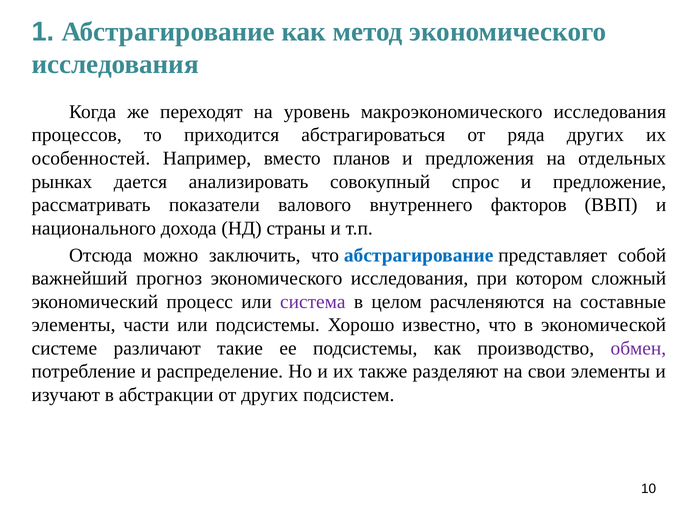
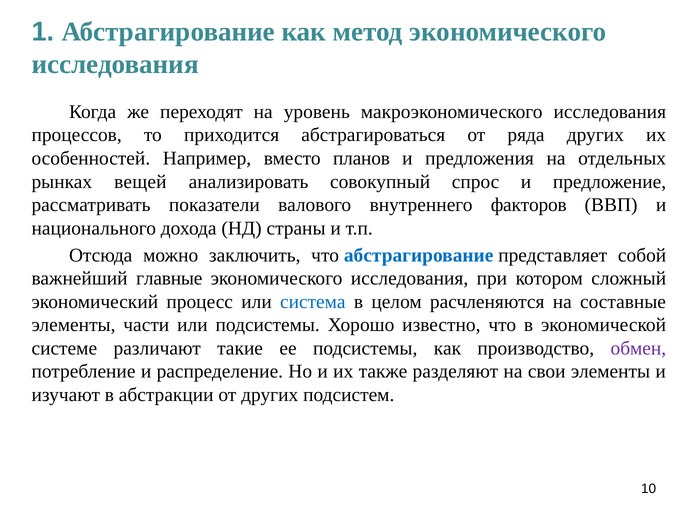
дается: дается -> вещей (140, 182)
прогноз: прогноз -> главные (169, 279)
система colour: purple -> blue (313, 302)
